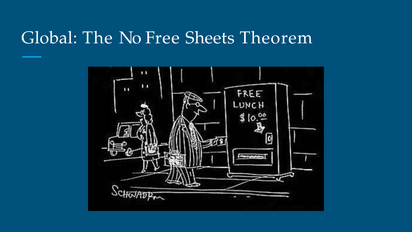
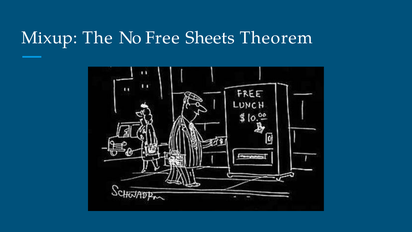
Global: Global -> Mixup (49, 38)
